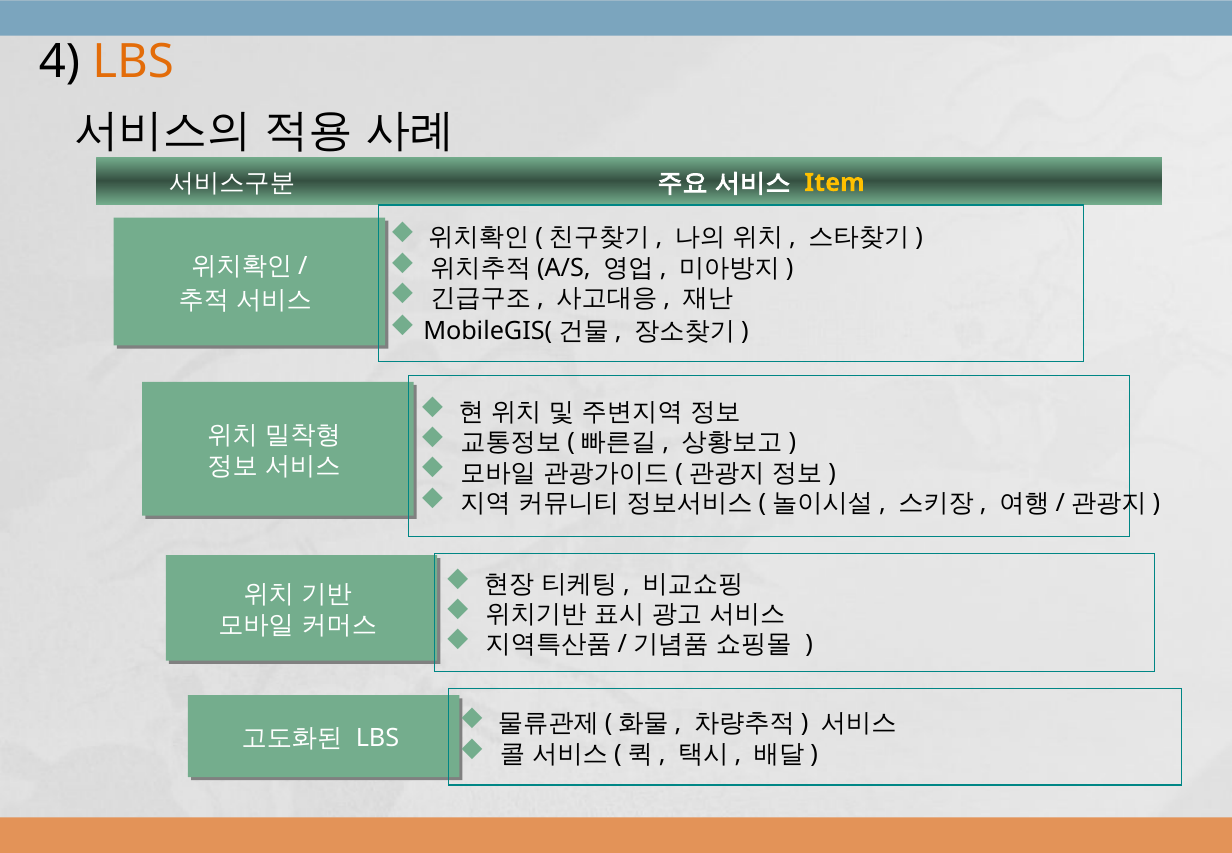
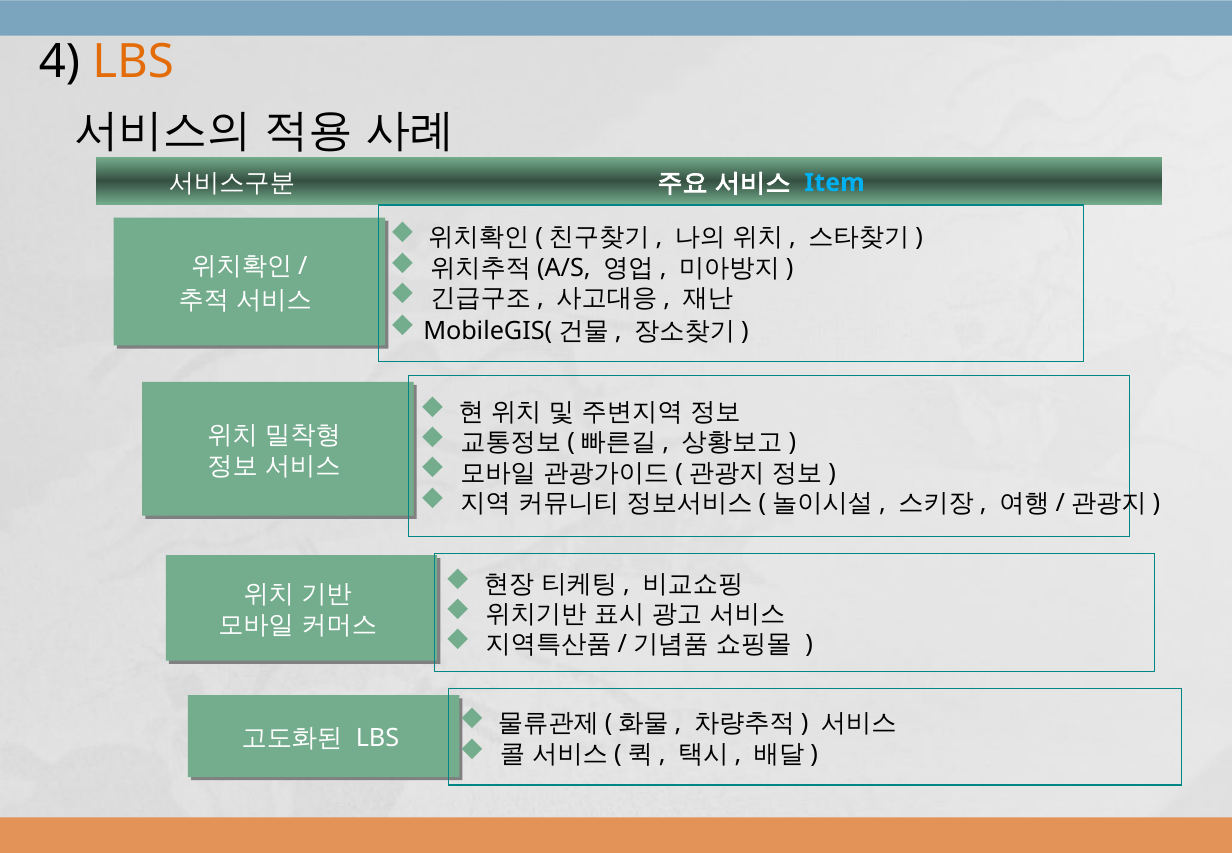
Item colour: yellow -> light blue (835, 183)
